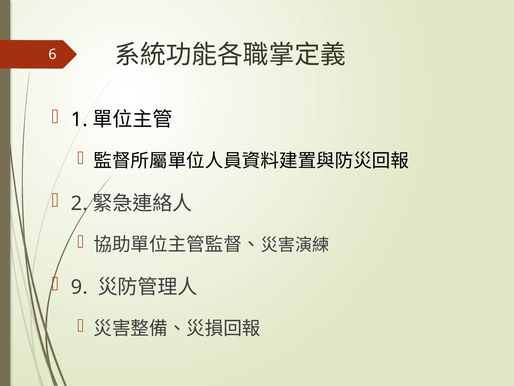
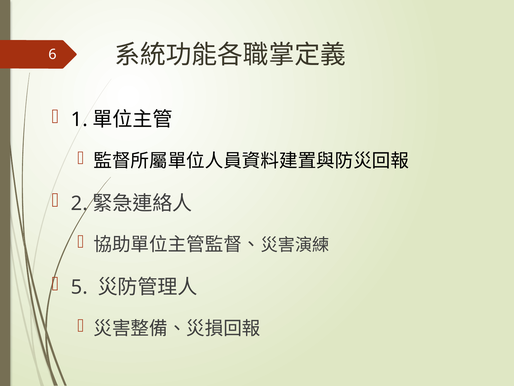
9: 9 -> 5 (79, 287)
